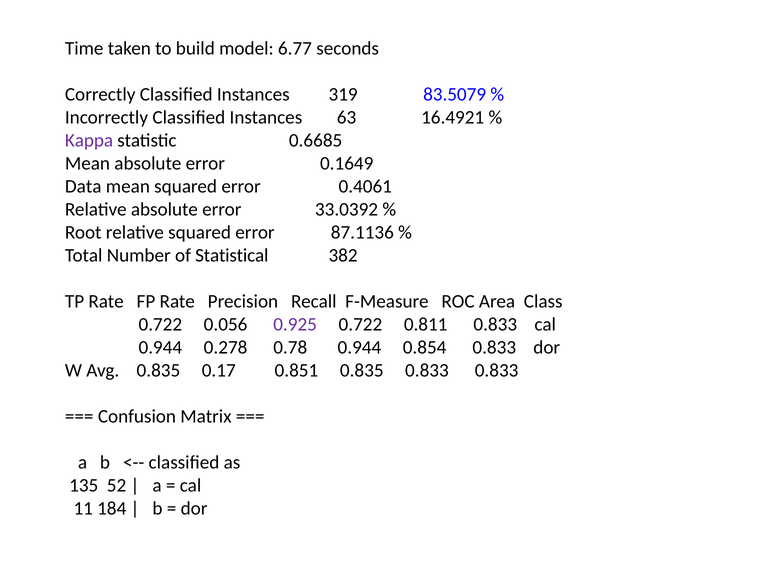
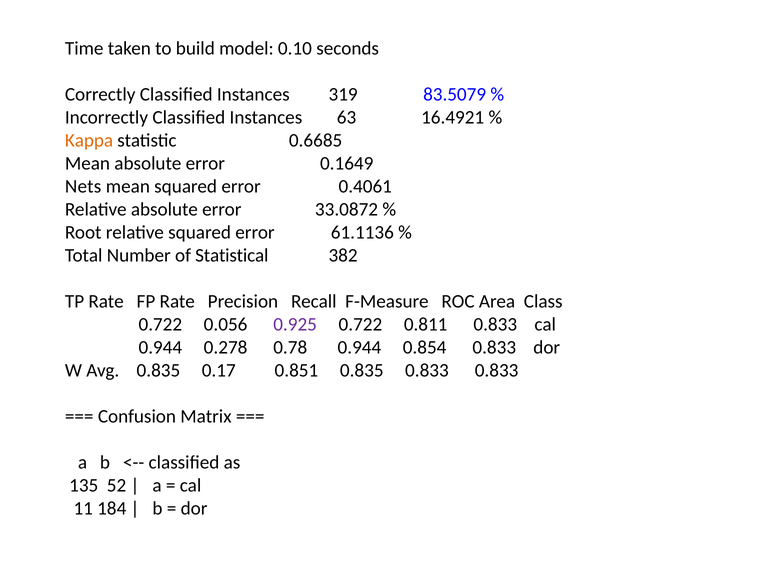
6.77: 6.77 -> 0.10 (295, 49)
Kappa colour: purple -> orange (89, 141)
Data: Data -> Nets (83, 187)
33.0392: 33.0392 -> 33.0872 (347, 210)
87.1136: 87.1136 -> 61.1136 (362, 233)
